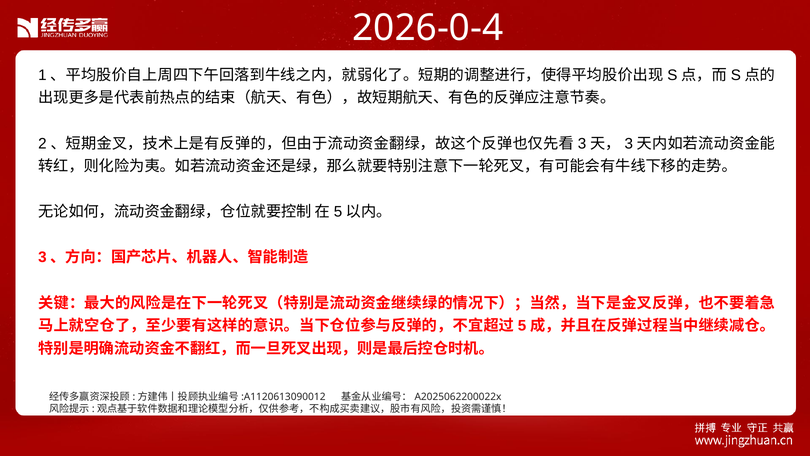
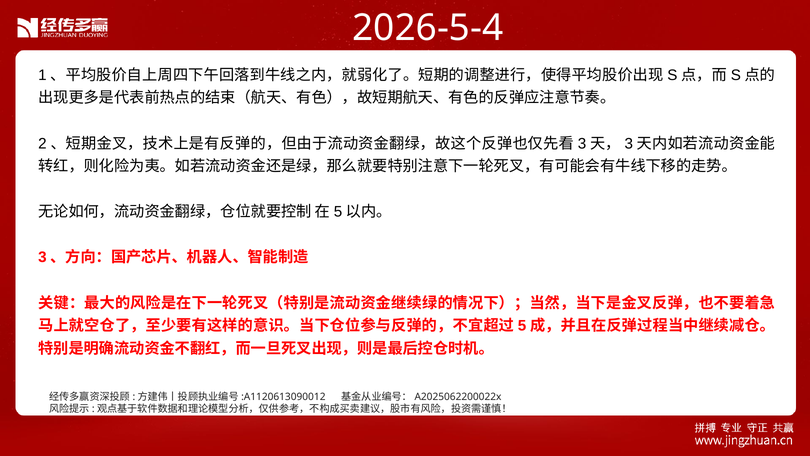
2026-0-4: 2026-0-4 -> 2026-5-4 (428, 28)
